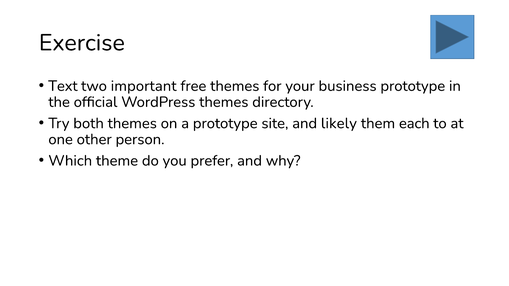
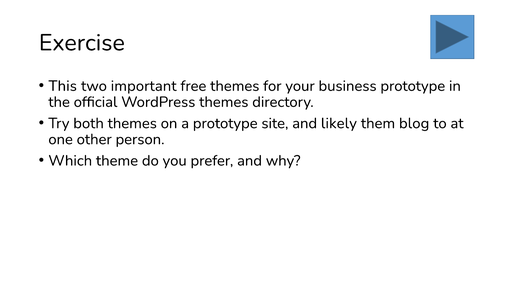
Text: Text -> This (63, 86)
each: each -> blog (414, 123)
